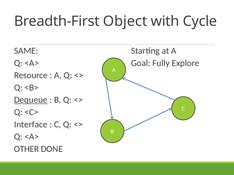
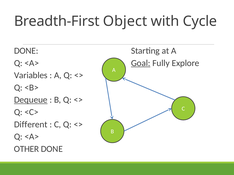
SAME: SAME -> DONE (26, 51)
Goal underline: none -> present (141, 63)
Resource: Resource -> Variables (31, 75)
Interface: Interface -> Different (31, 125)
